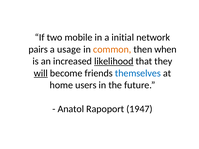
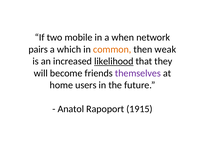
initial: initial -> when (123, 37)
usage: usage -> which (69, 49)
when: when -> weak (165, 49)
will underline: present -> none (41, 73)
themselves colour: blue -> purple (138, 73)
1947: 1947 -> 1915 (139, 109)
